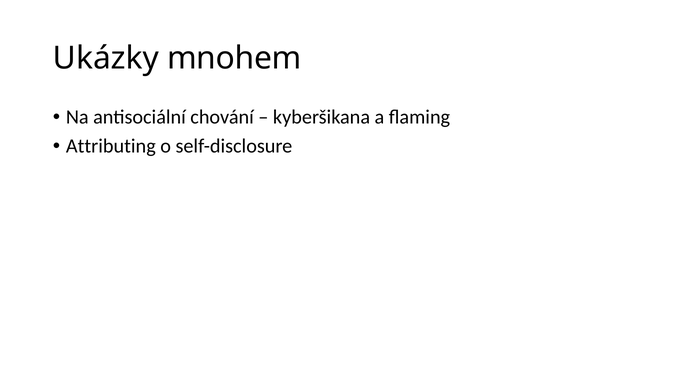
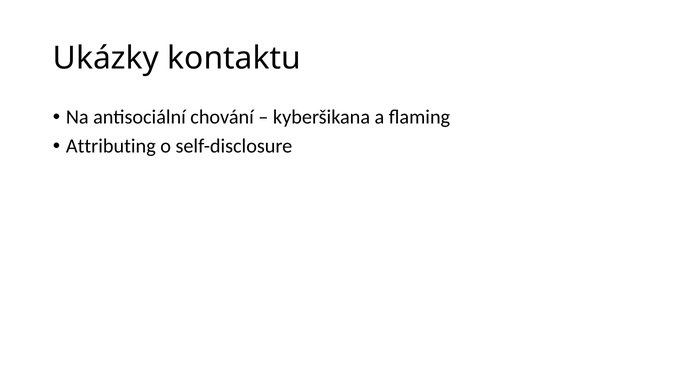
mnohem: mnohem -> kontaktu (234, 58)
